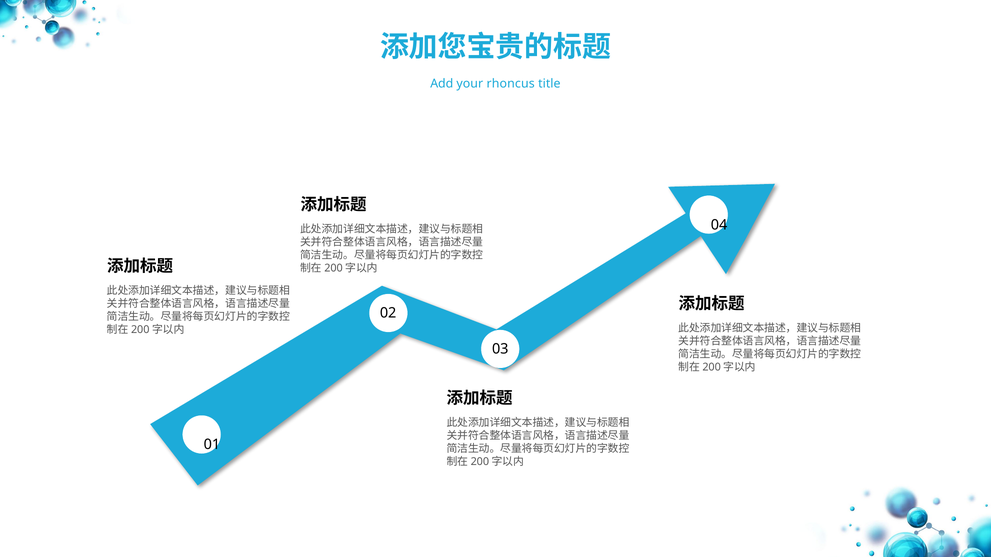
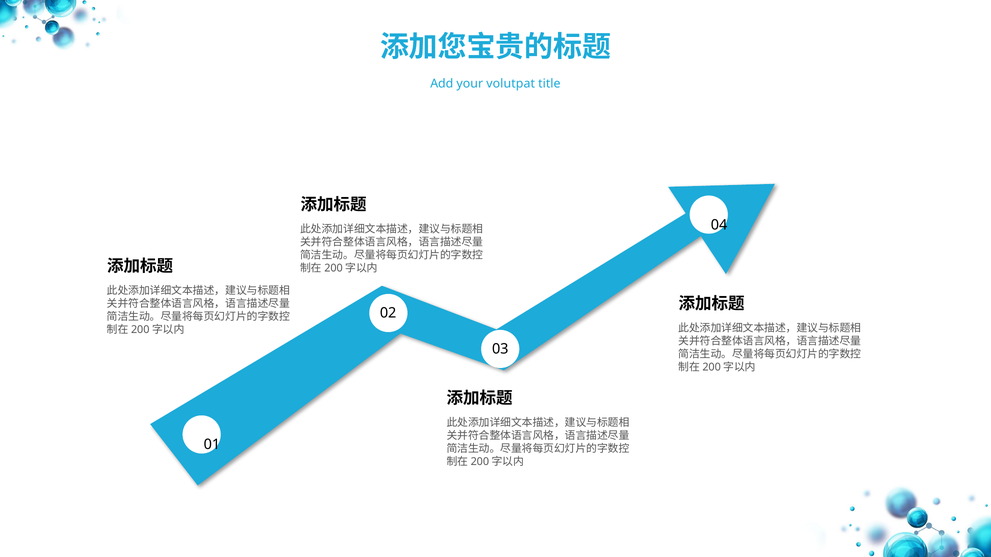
rhoncus: rhoncus -> volutpat (511, 84)
